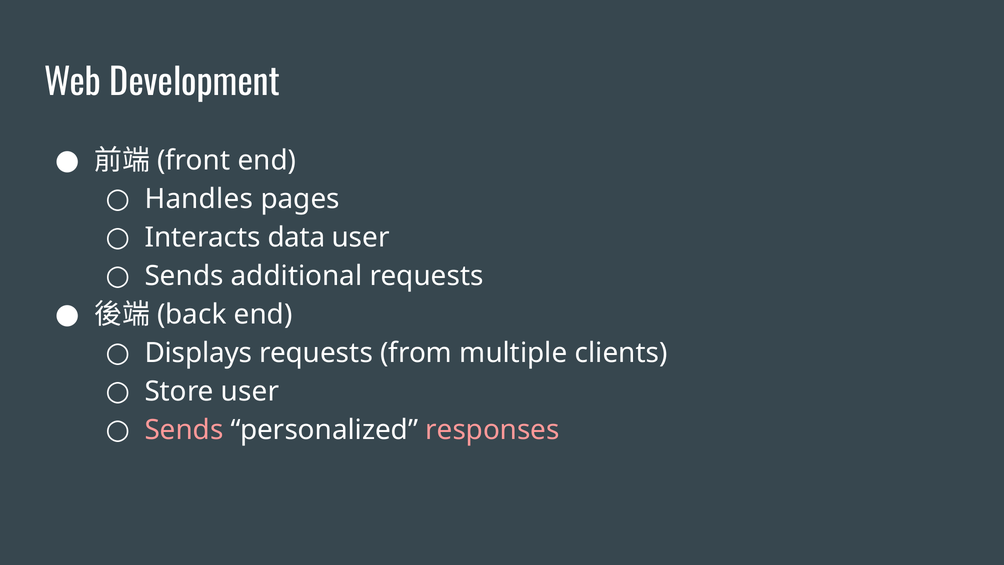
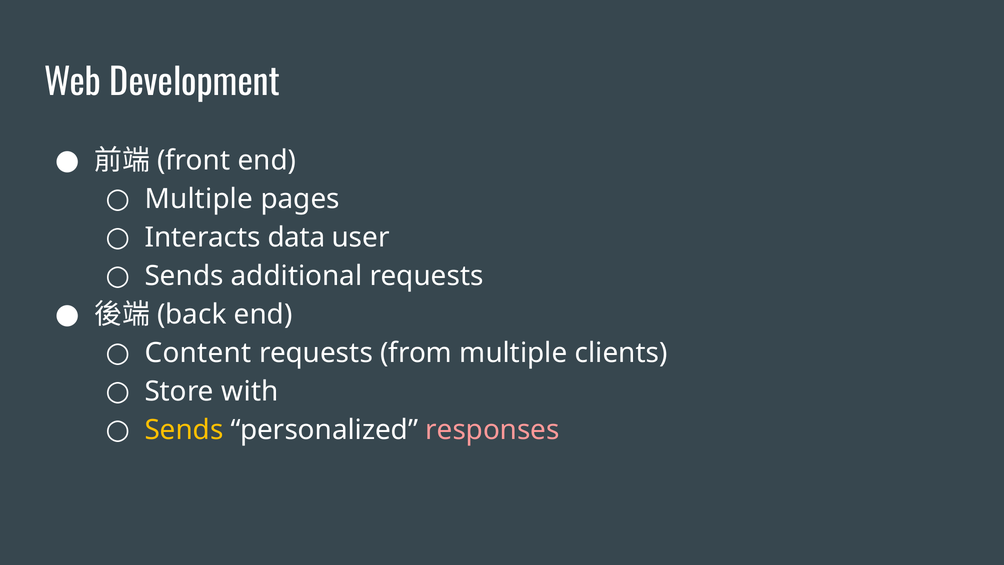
Handles: Handles -> Multiple (199, 199)
Displays: Displays -> Content (198, 353)
Store user: user -> with (250, 391)
Sends colour: pink -> yellow (184, 430)
